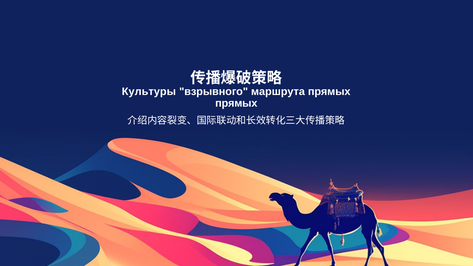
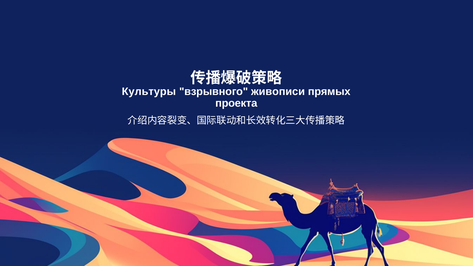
маршрута: маршрута -> живописи (278, 92)
прямых: прямых -> проекта (236, 103)
